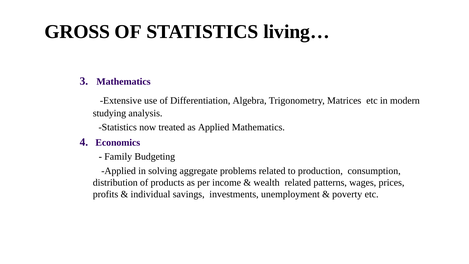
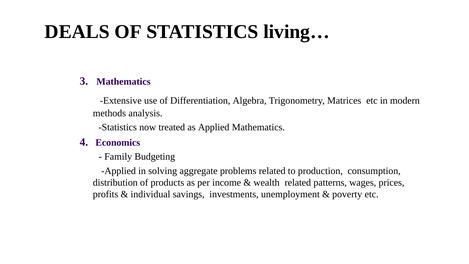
GROSS: GROSS -> DEALS (77, 32)
studying: studying -> methods (109, 113)
